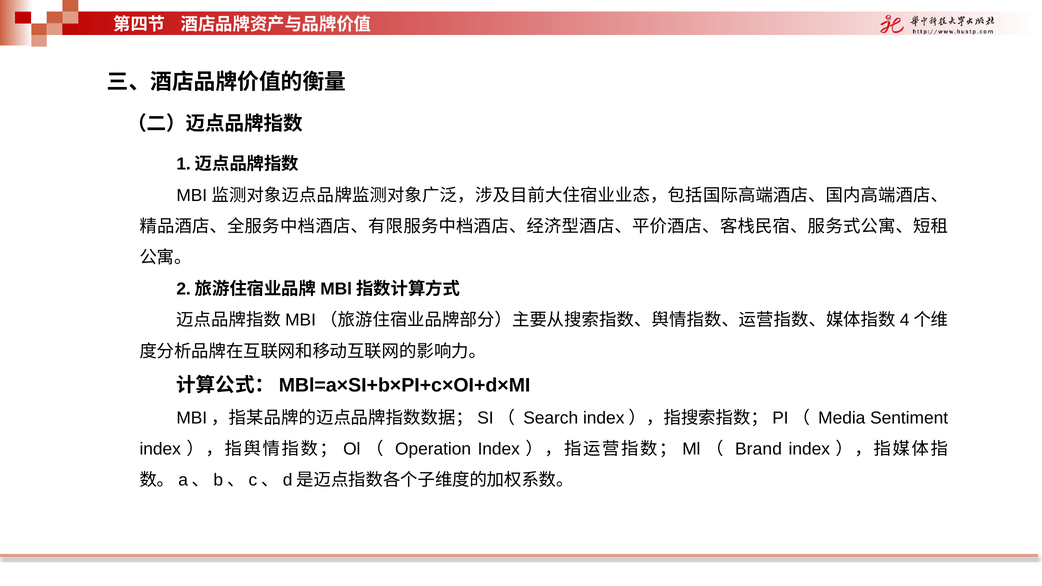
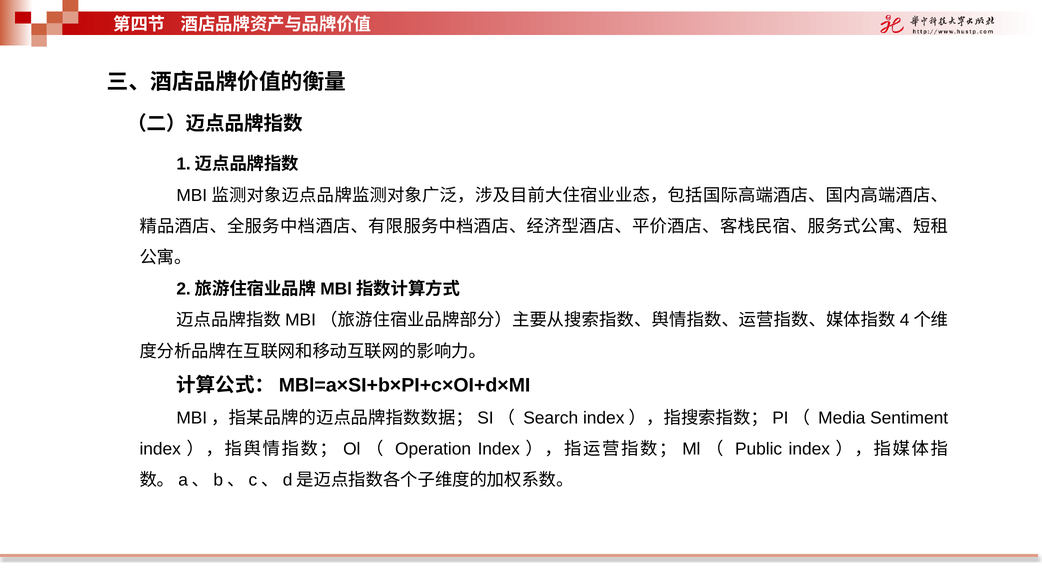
Brand: Brand -> Public (759, 449)
